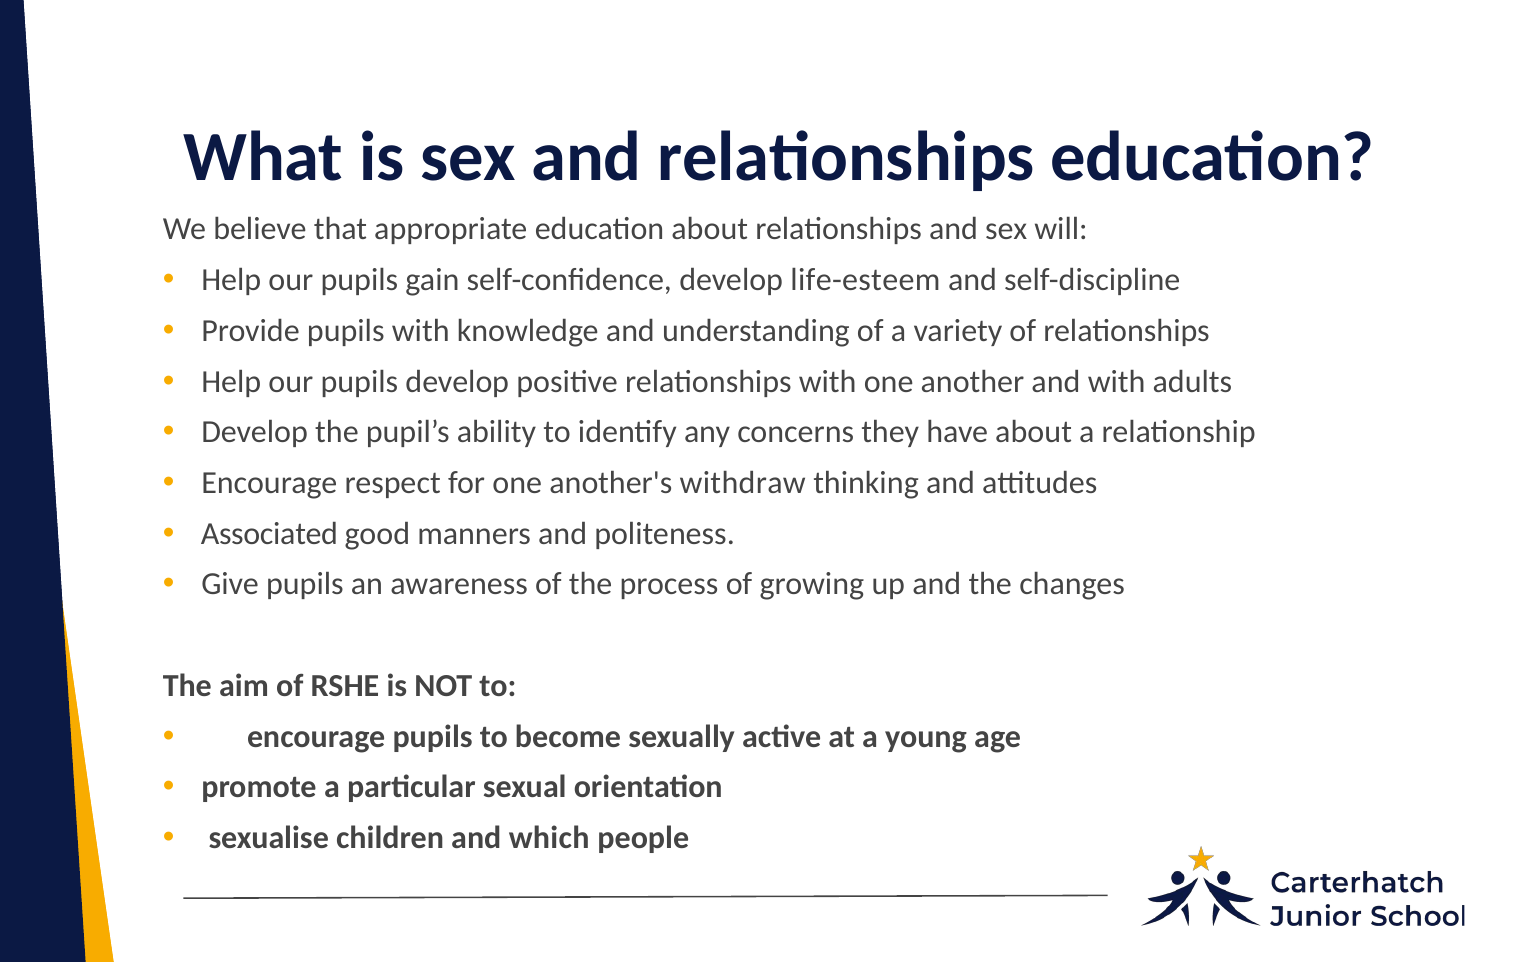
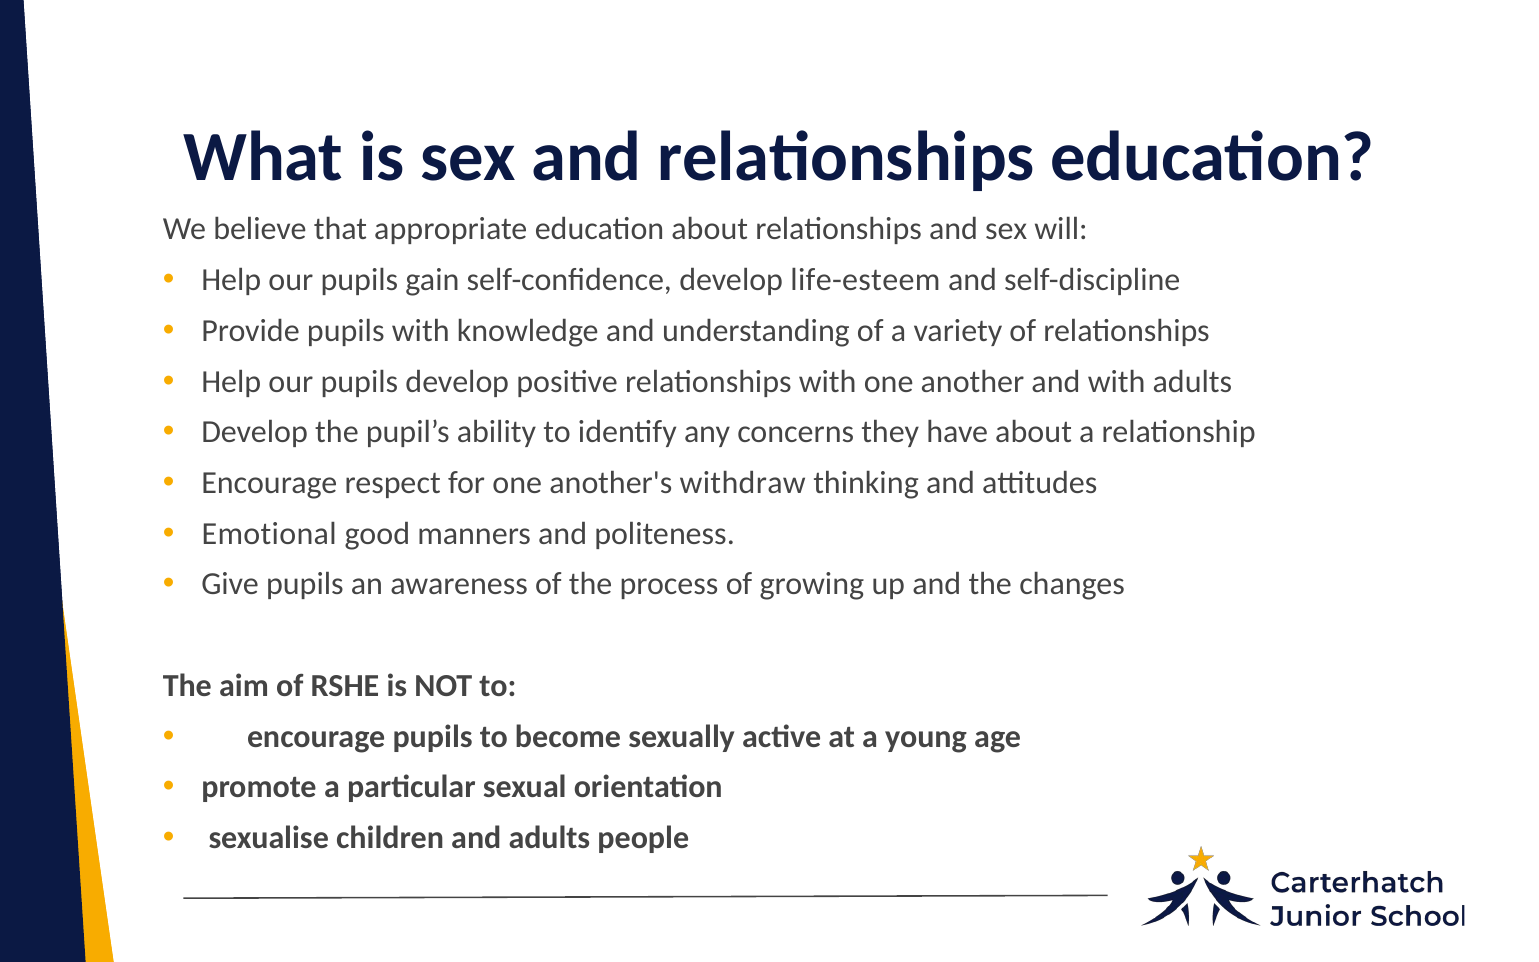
Associated: Associated -> Emotional (269, 534)
and which: which -> adults (549, 838)
